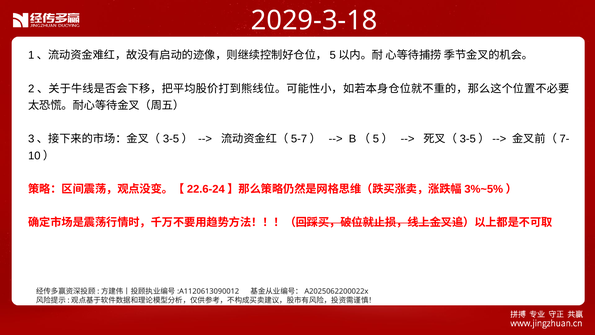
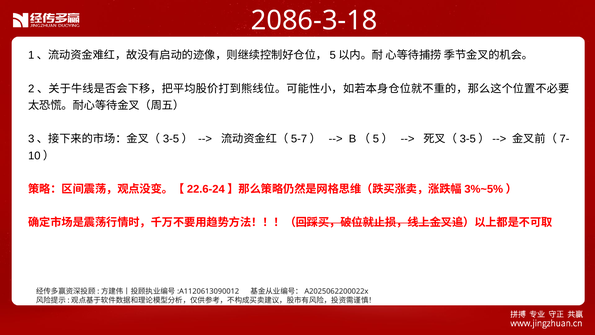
2029-3-18: 2029-3-18 -> 2086-3-18 (314, 20)
